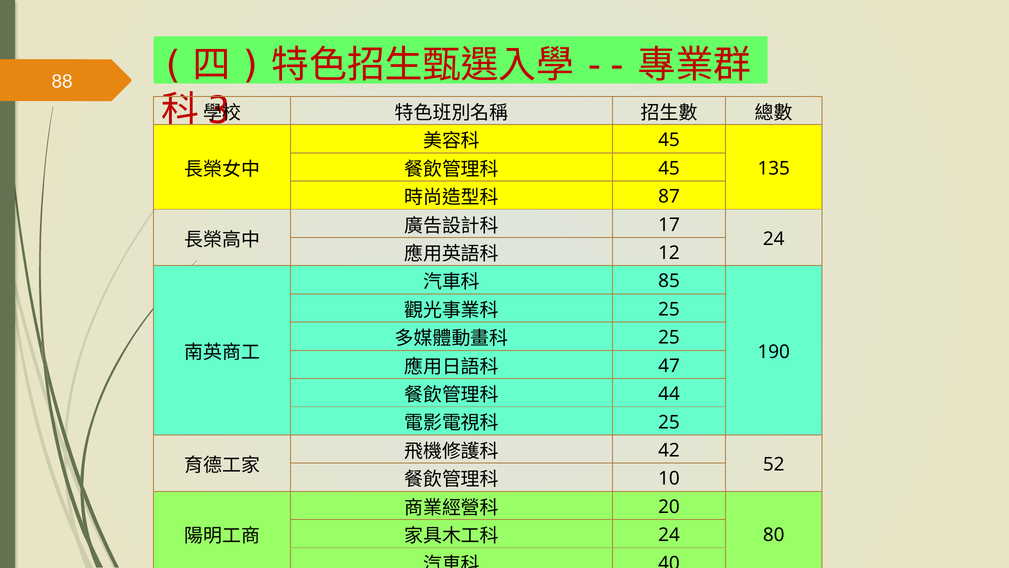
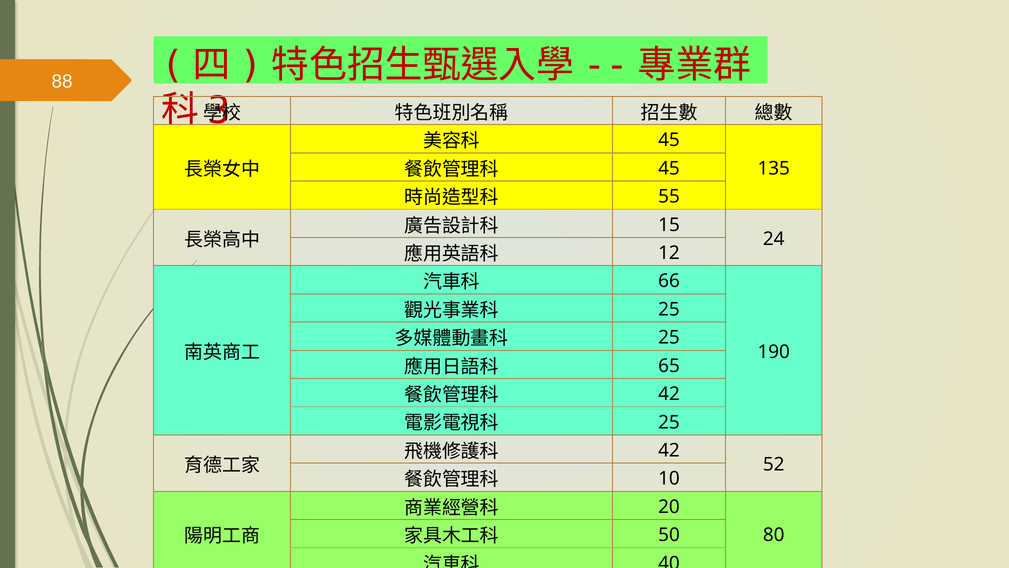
87: 87 -> 55 (669, 196)
17: 17 -> 15 (669, 225)
85: 85 -> 66 (669, 281)
47: 47 -> 65 (669, 366)
44: 44 -> 42 (669, 394)
24: 24 -> 50 (669, 535)
